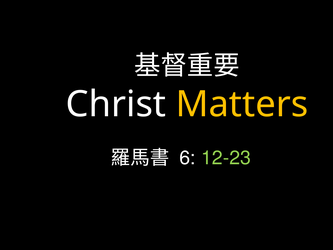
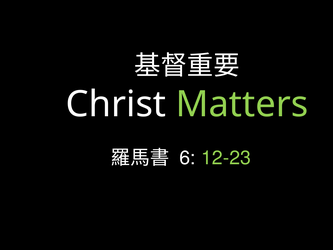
Matters colour: yellow -> light green (242, 104)
